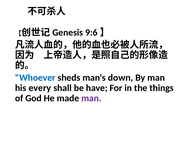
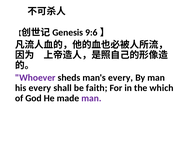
Whoever colour: blue -> purple (35, 78)
man's down: down -> every (121, 78)
have: have -> faith (97, 88)
things: things -> which (162, 88)
